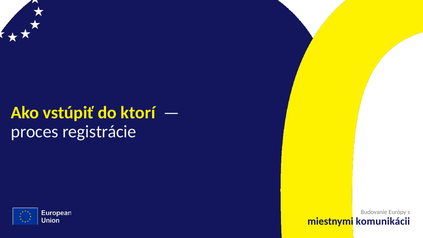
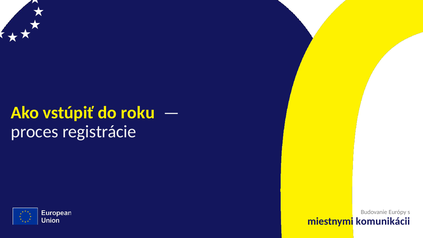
ktorí: ktorí -> roku (138, 113)
